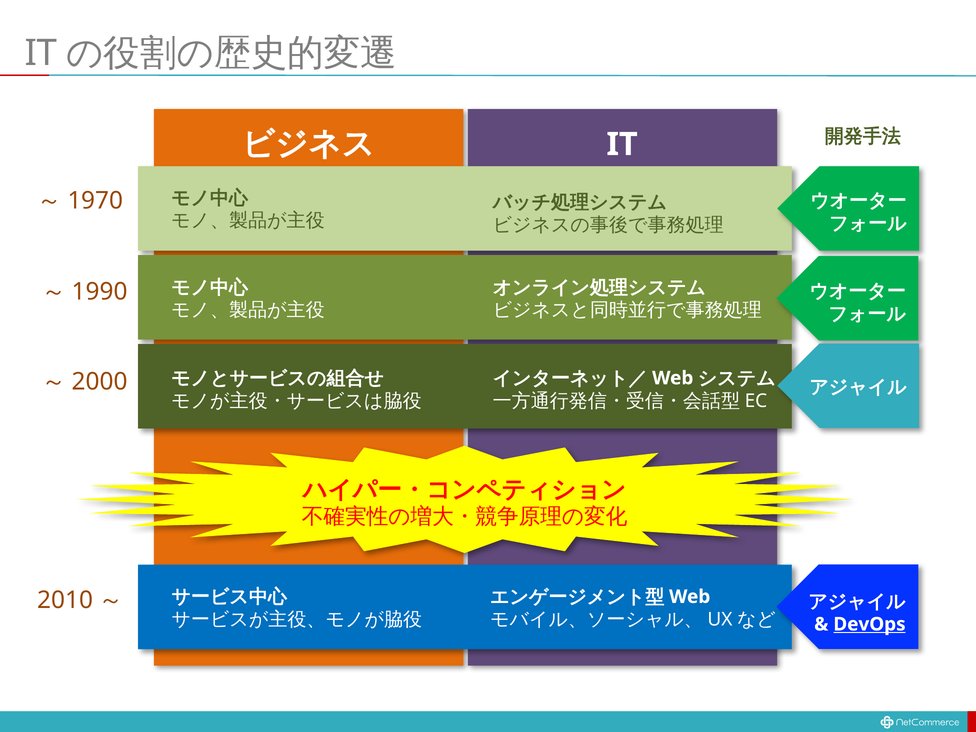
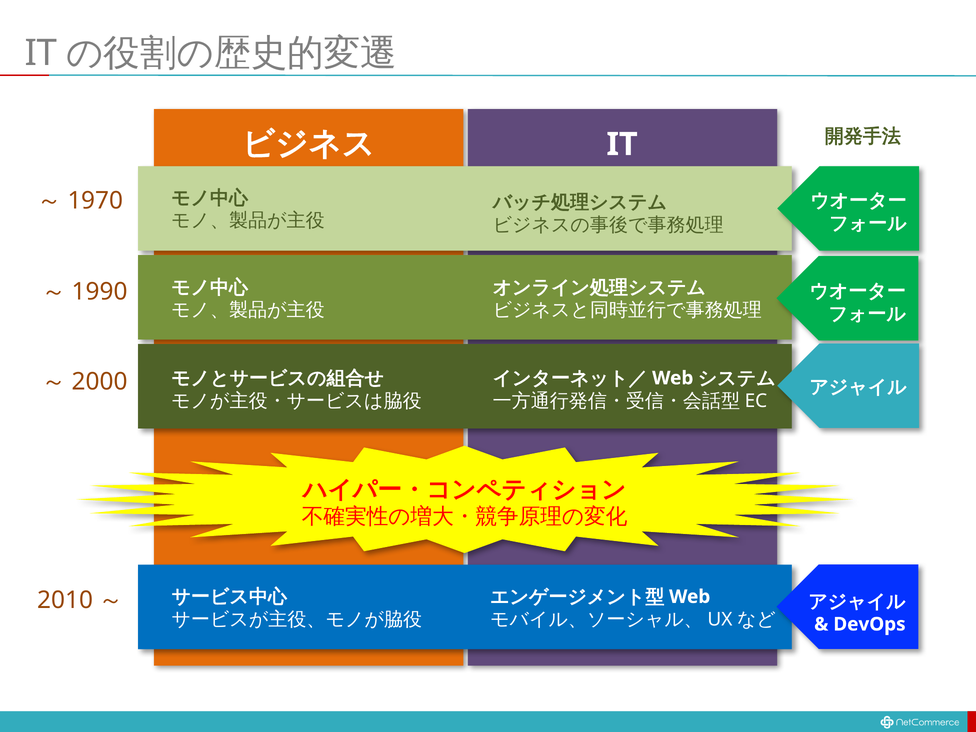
DevOps underline: present -> none (869, 624)
